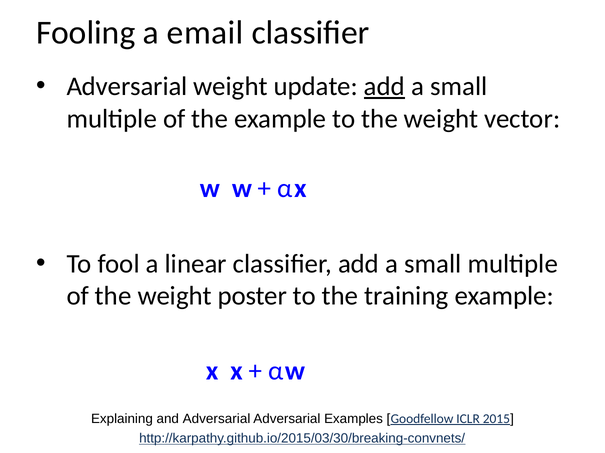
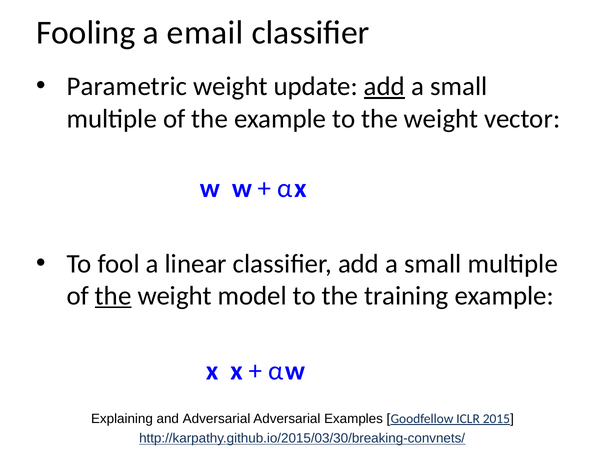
Adversarial: Adversarial -> Parametric (127, 87)
the underline: none -> present (113, 296)
poster: poster -> model (252, 296)
